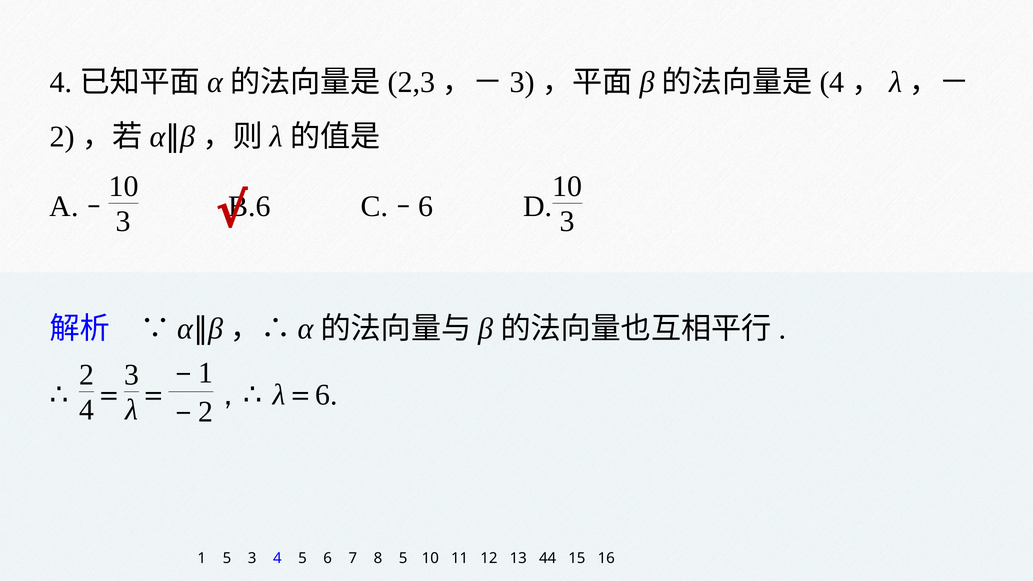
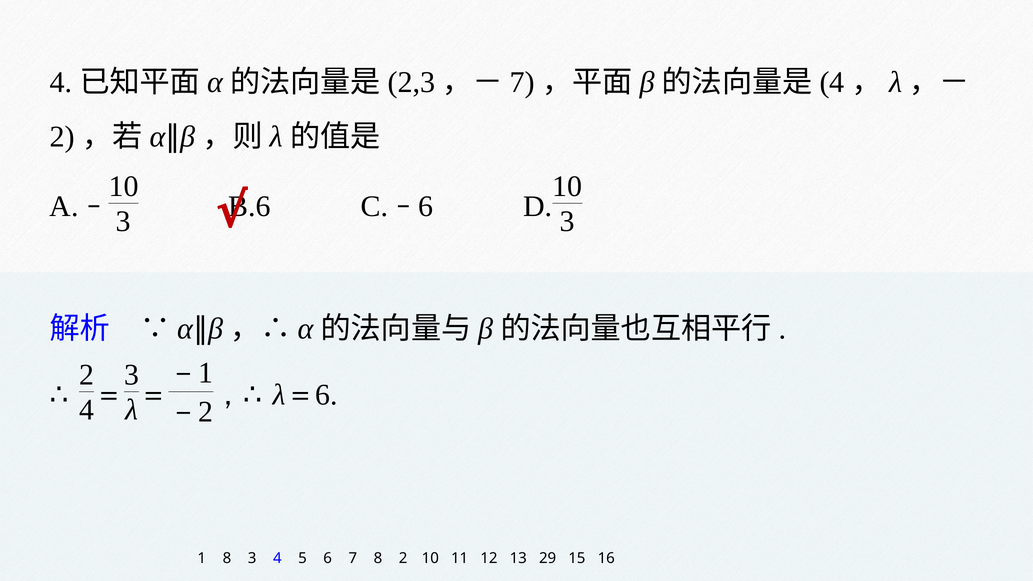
3: 3 -> 7 (522, 82)
1 5: 5 -> 8 (227, 558)
8 5: 5 -> 2 (403, 558)
44: 44 -> 29 (548, 558)
